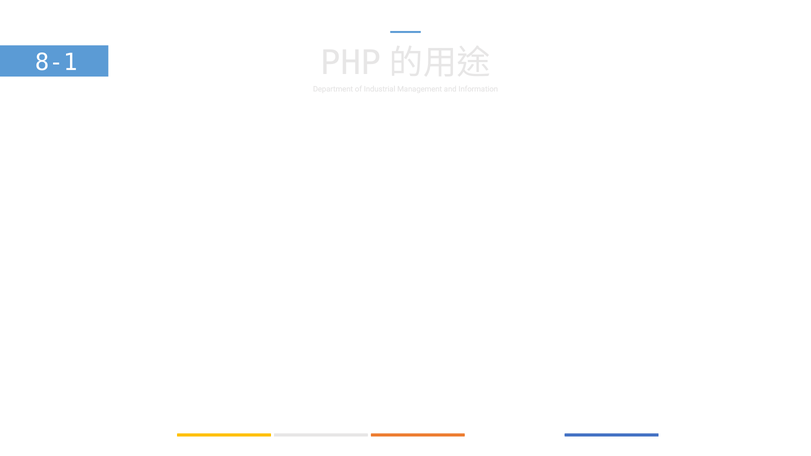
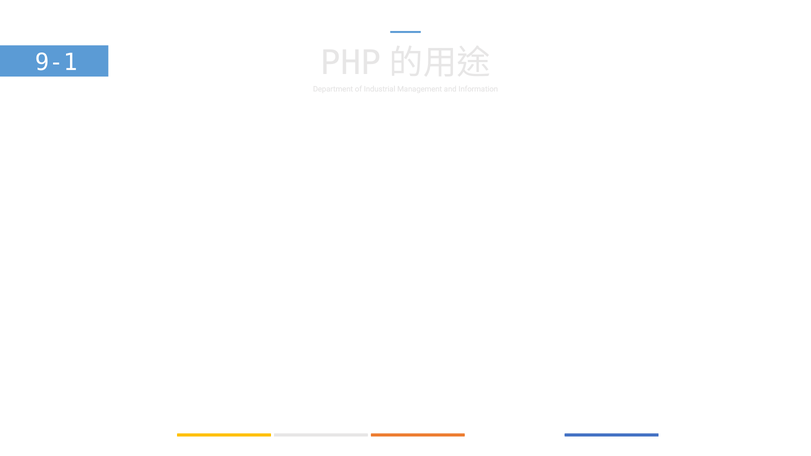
8-1: 8-1 -> 9-1 (56, 62)
